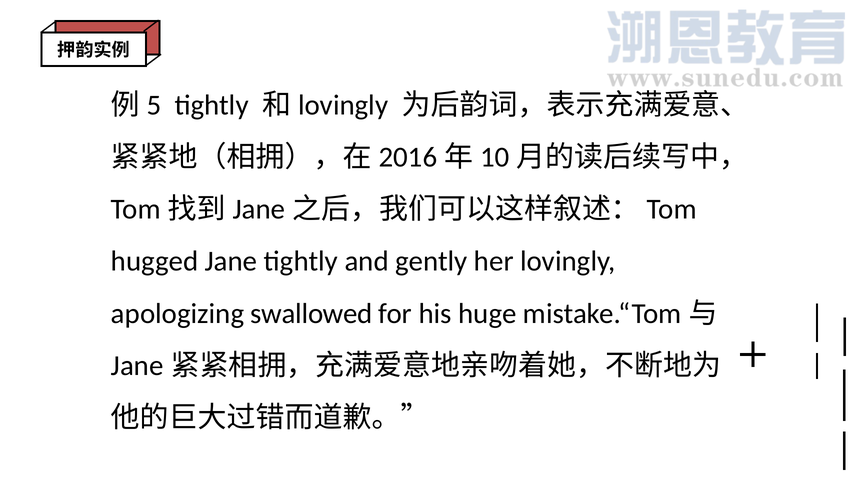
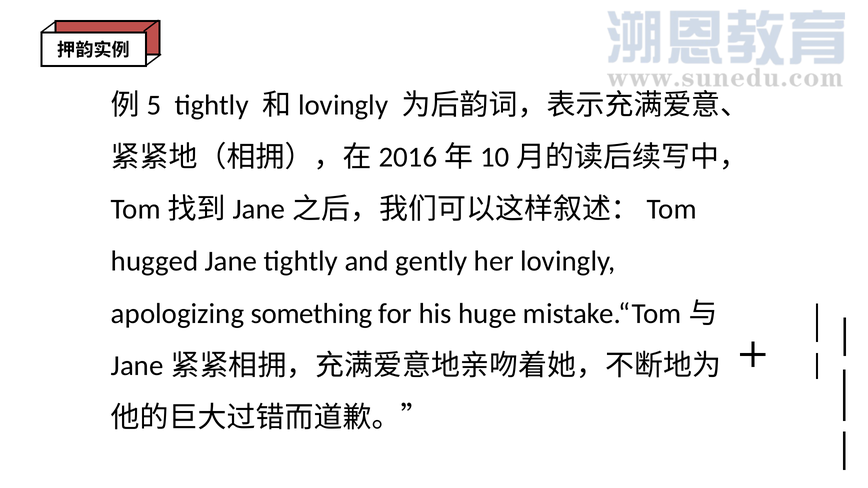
swallowed: swallowed -> something (312, 314)
